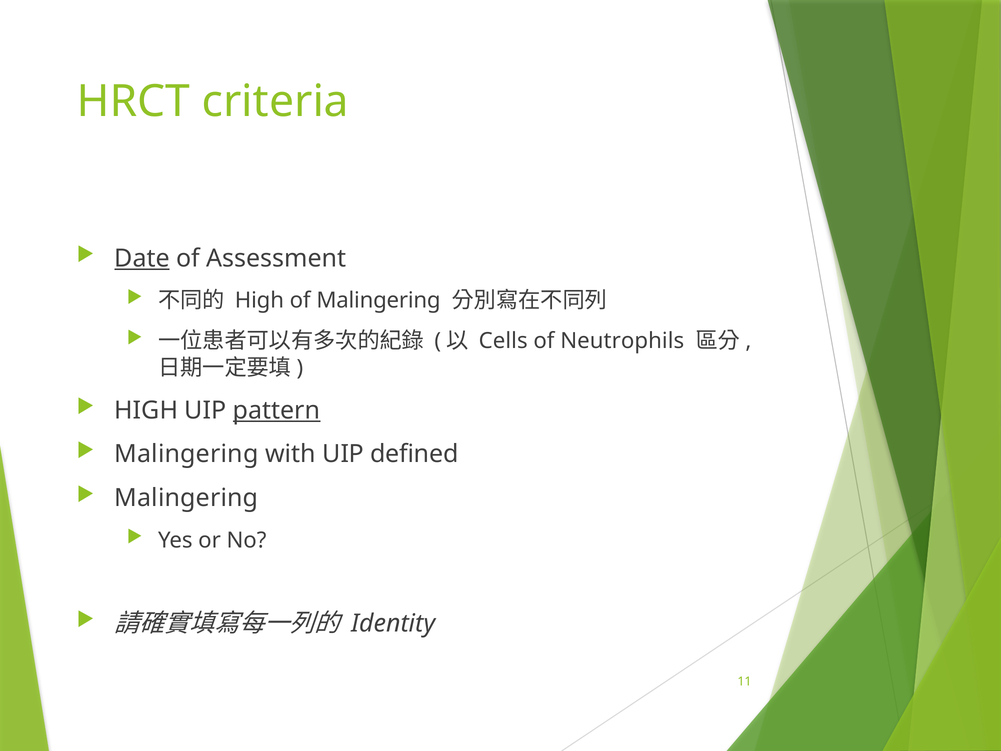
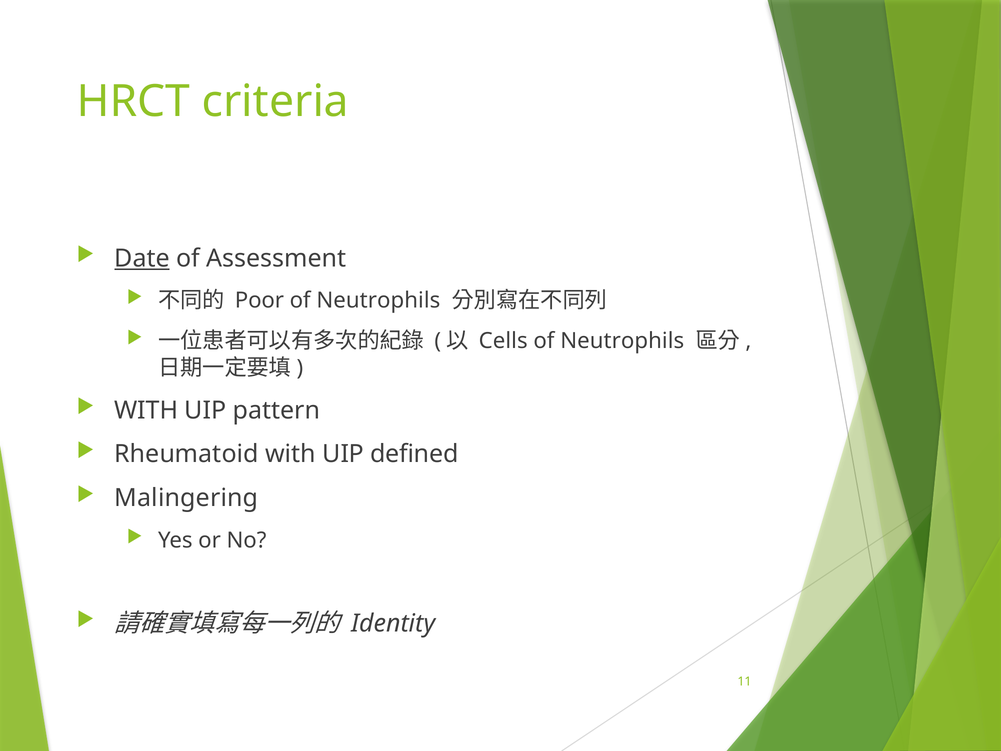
High: High -> Poor (259, 300)
Malingering: Malingering -> Neutrophils (378, 300)
HIGH: HIGH -> WITH (146, 410)
pattern underline: present -> none (277, 410)
Malingering: Malingering -> Rheumatoid (186, 454)
